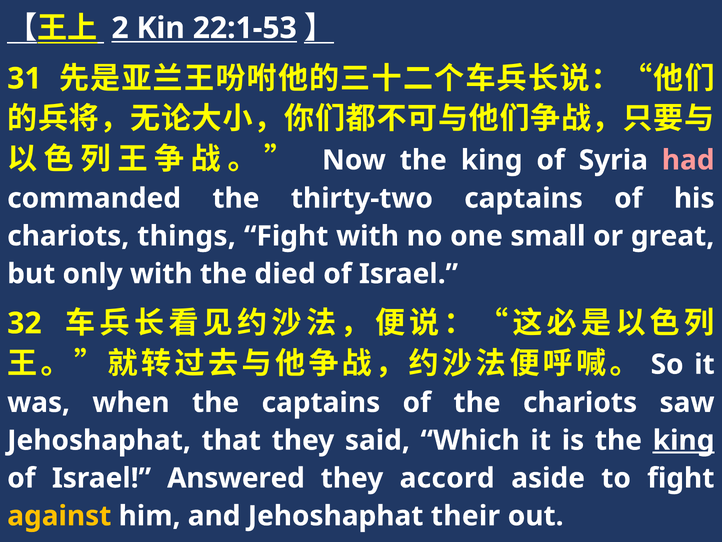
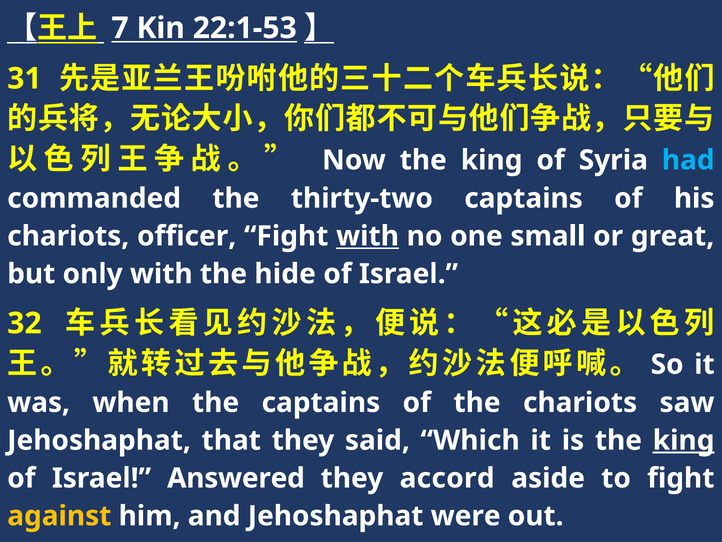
2: 2 -> 7 (120, 28)
had colour: pink -> light blue (688, 160)
things: things -> officer (187, 236)
with underline: none -> present (368, 236)
died: died -> hide (285, 274)
their: their -> were (466, 516)
